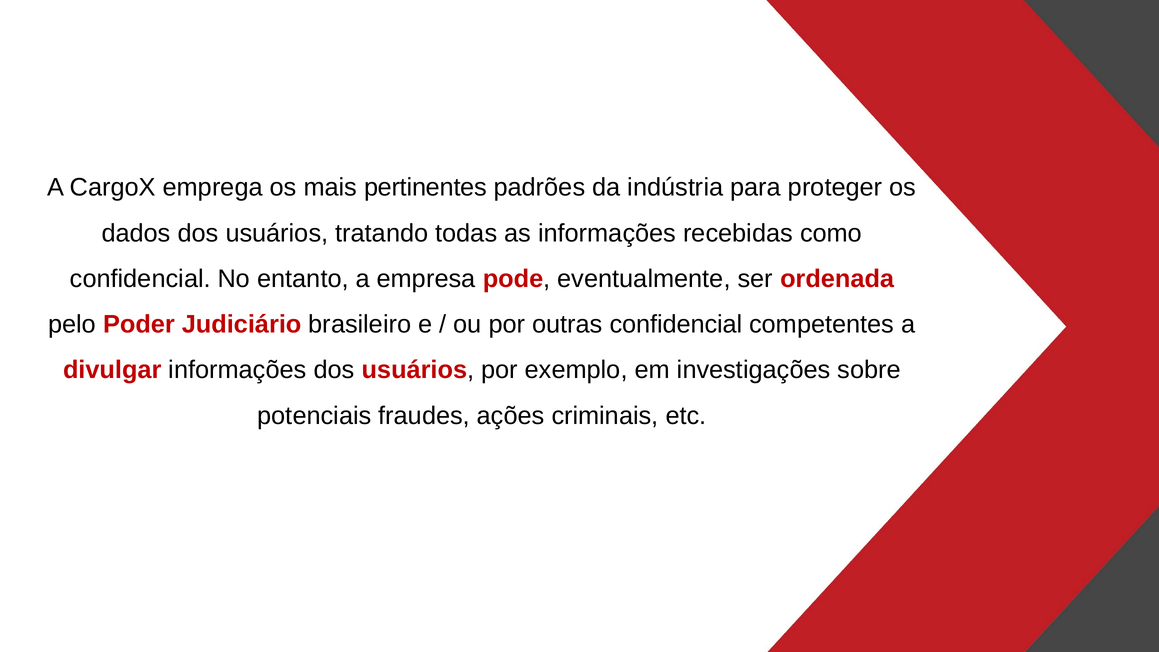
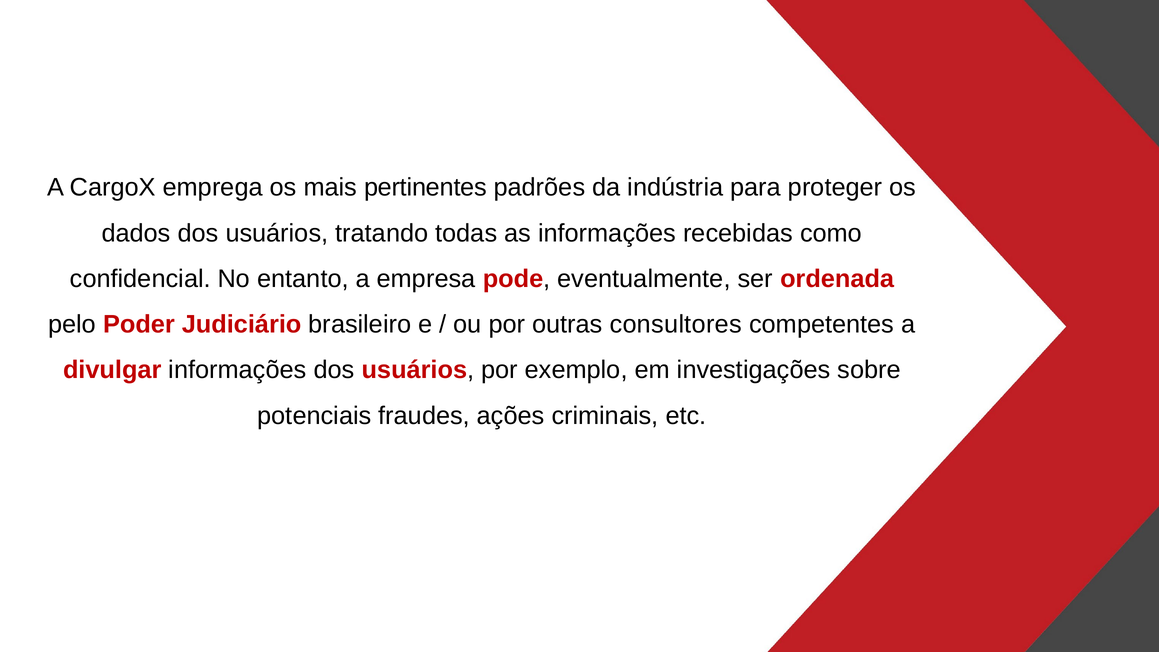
outras confidencial: confidencial -> consultores (676, 324)
